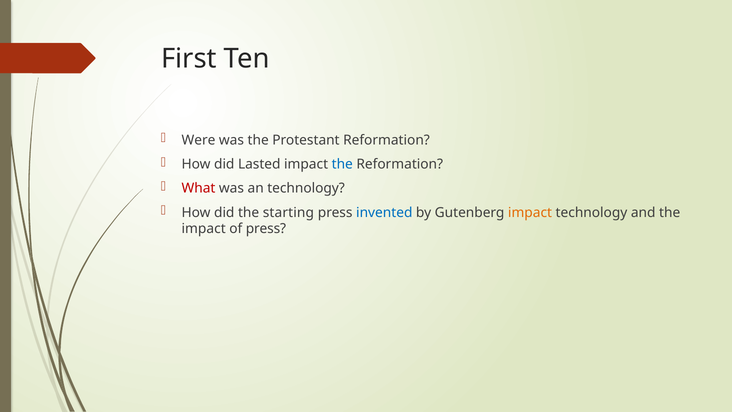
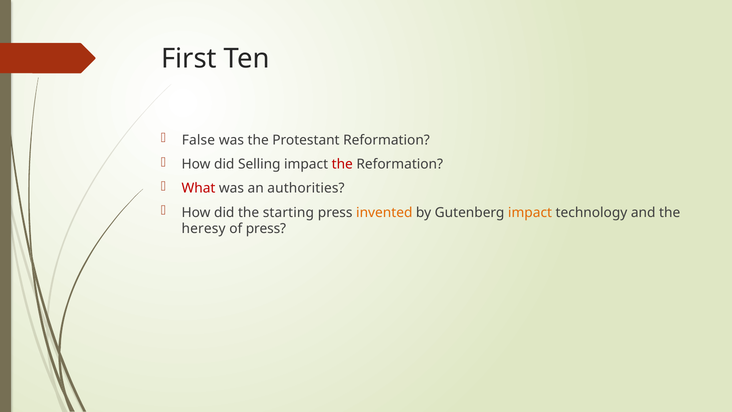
Were: Were -> False (198, 140)
Lasted: Lasted -> Selling (259, 164)
the colour: blue -> red (342, 164)
an technology: technology -> authorities (306, 188)
invented colour: blue -> orange (384, 212)
impact: impact -> heresy (204, 229)
